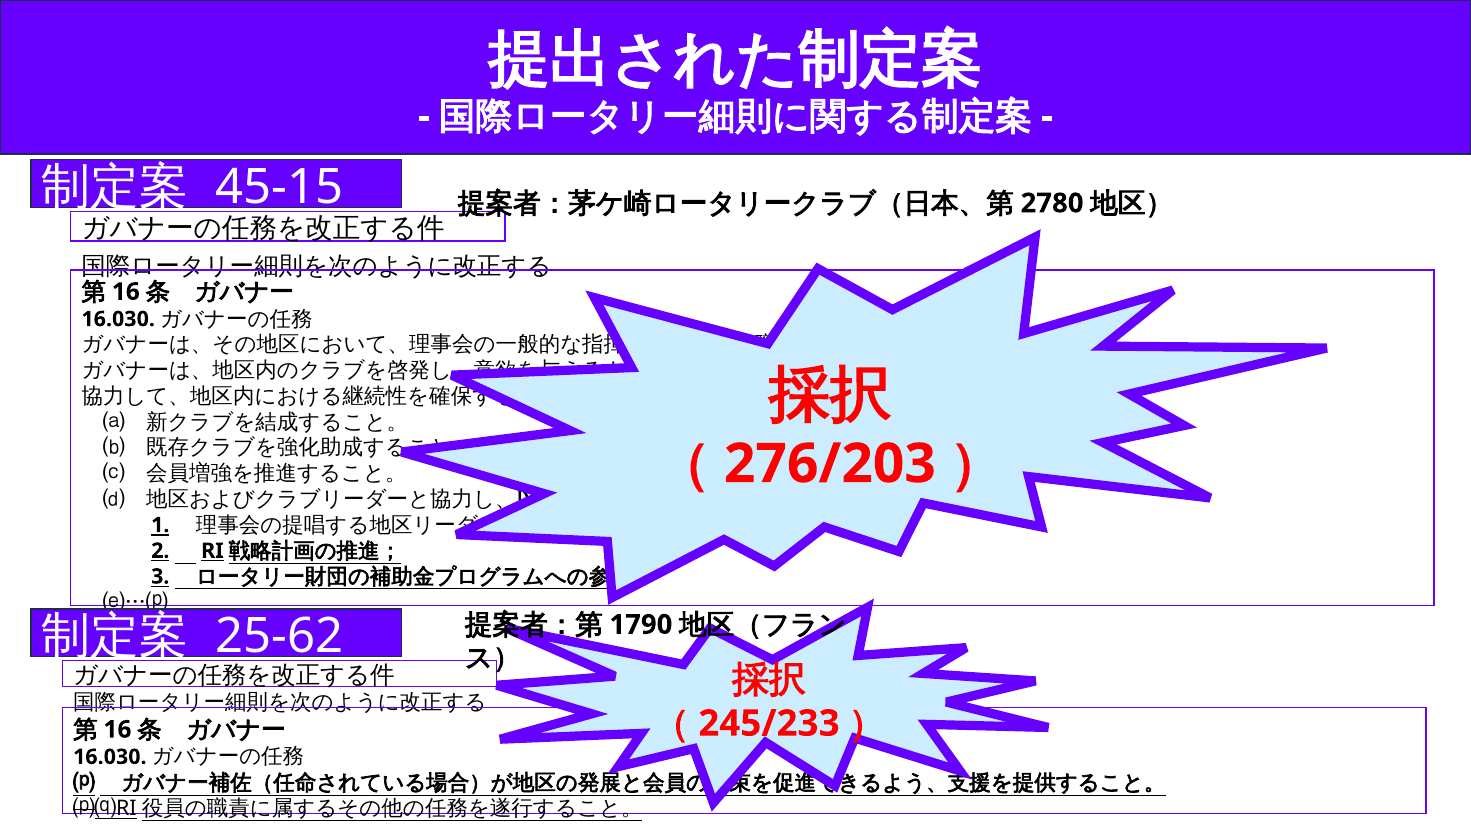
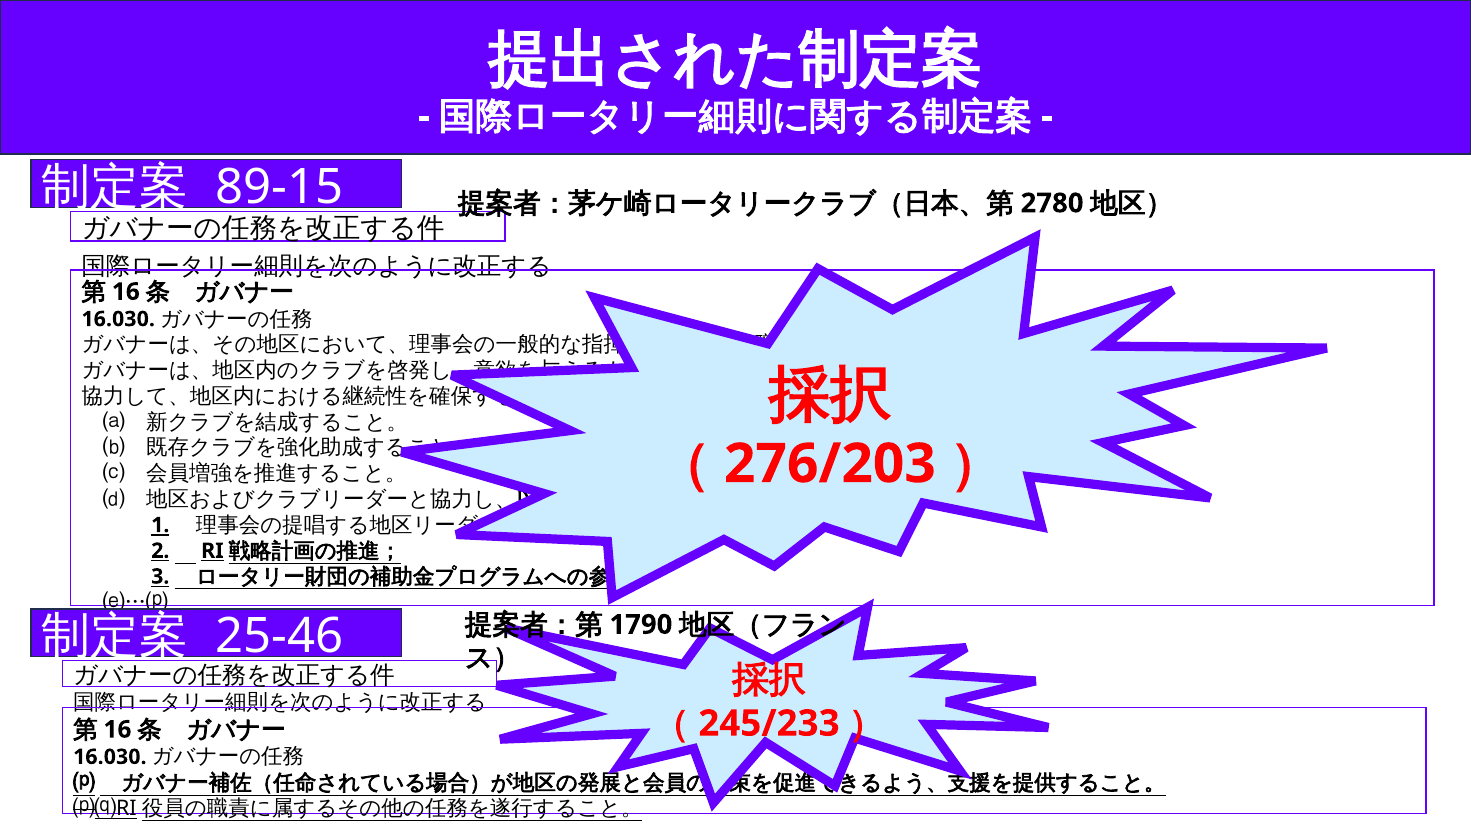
45-15: 45-15 -> 89-15 (280, 187)
25-62: 25-62 -> 25-46 (280, 636)
